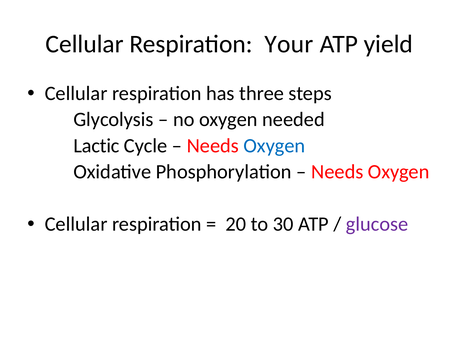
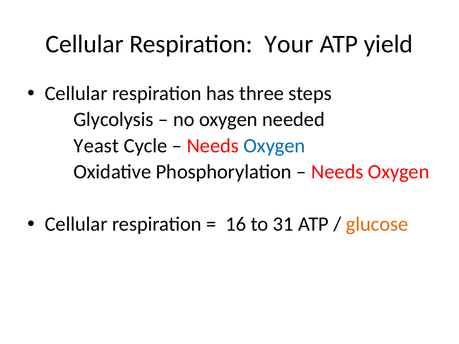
Lactic: Lactic -> Yeast (96, 146)
20: 20 -> 16 (236, 224)
30: 30 -> 31 (283, 224)
glucose colour: purple -> orange (377, 224)
